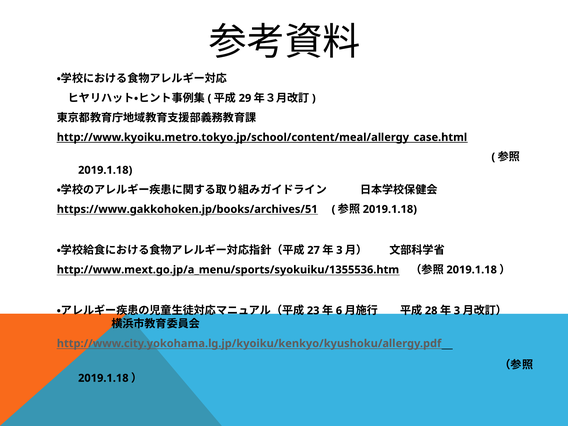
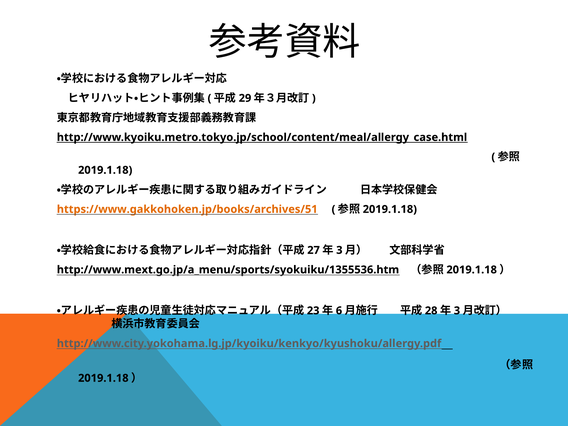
https://www.gakkohoken.jp/books/archives/51 colour: black -> orange (187, 209)
